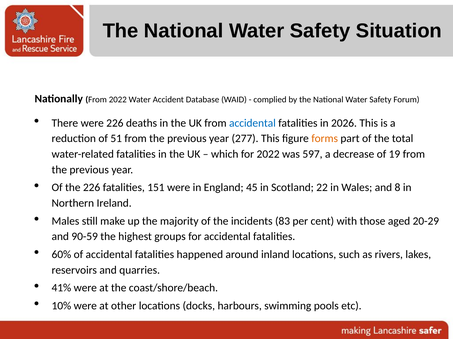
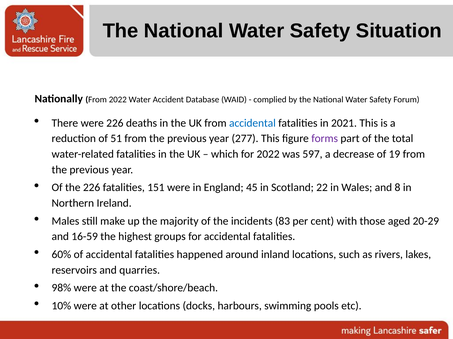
2026: 2026 -> 2021 (344, 123)
forms colour: orange -> purple (325, 139)
90-59: 90-59 -> 16-59 (85, 237)
41%: 41% -> 98% (61, 289)
